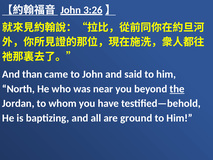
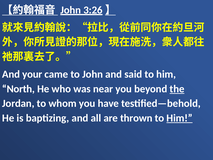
than: than -> your (32, 74)
ground: ground -> thrown (136, 118)
Him underline: none -> present (180, 118)
